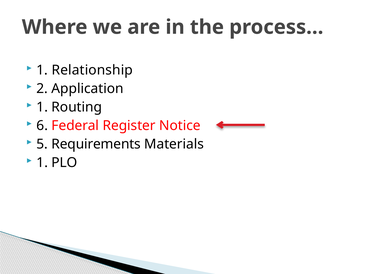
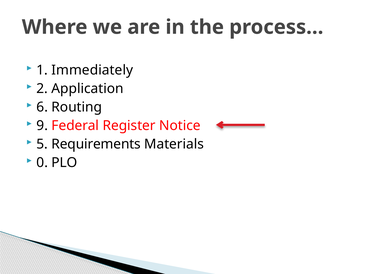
Relationship: Relationship -> Immediately (92, 70)
1: 1 -> 6 (42, 107)
6: 6 -> 9 (42, 126)
1: 1 -> 0 (42, 162)
